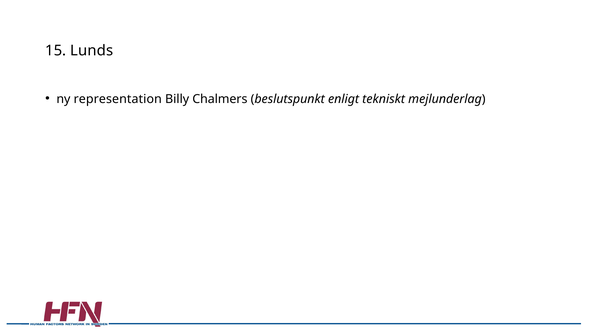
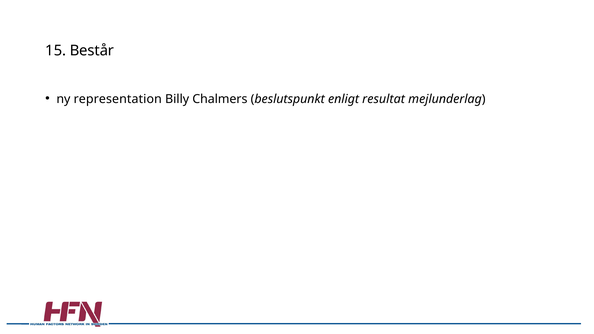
Lunds: Lunds -> Består (92, 51)
tekniskt: tekniskt -> resultat (384, 99)
